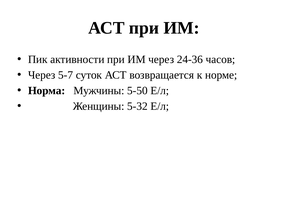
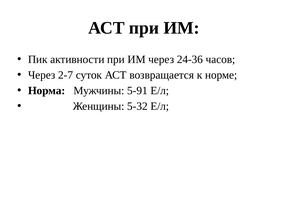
5-7: 5-7 -> 2-7 (66, 75)
5-50: 5-50 -> 5-91 (137, 91)
